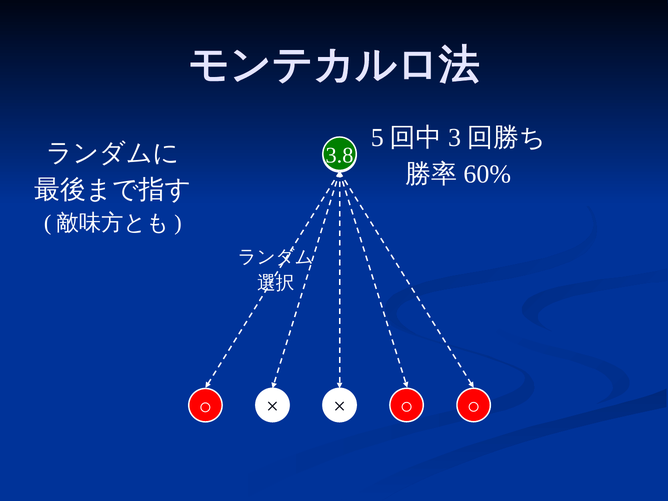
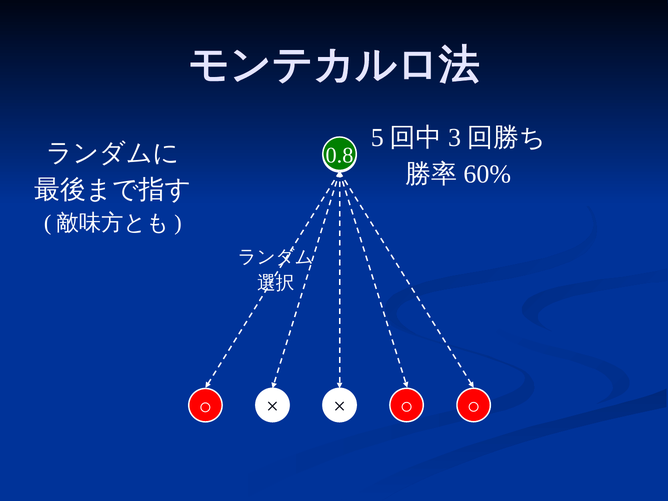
3.8: 3.8 -> 0.8 (340, 155)
